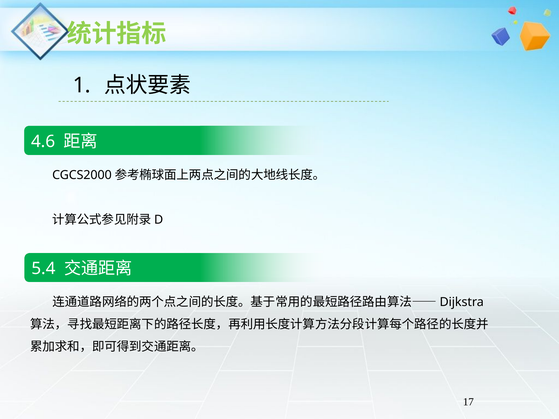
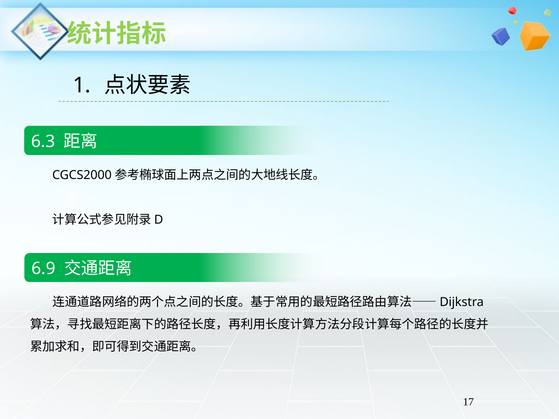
4.6: 4.6 -> 6.3 (43, 142)
5.4: 5.4 -> 6.9 (44, 269)
